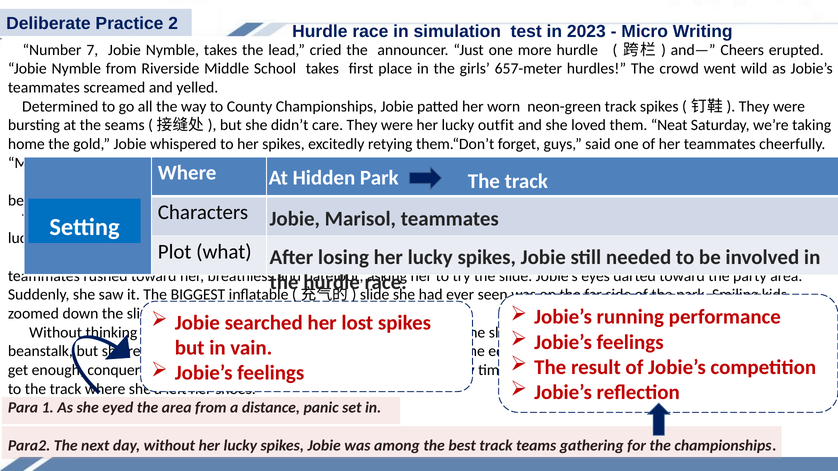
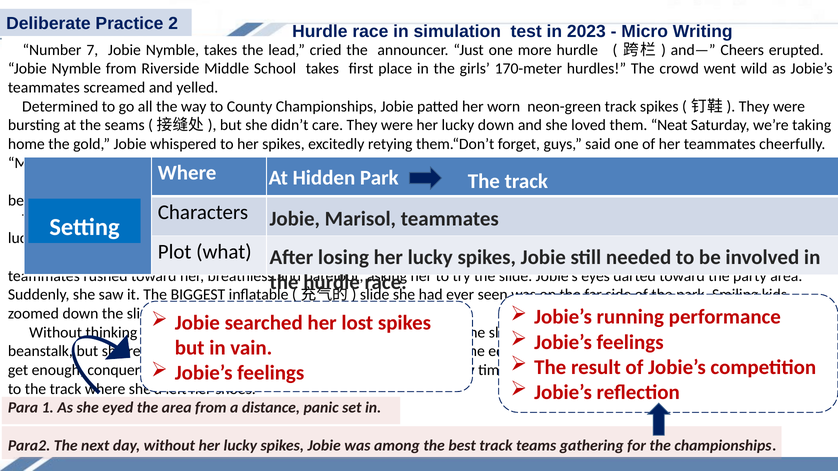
657-meter: 657-meter -> 170-meter (528, 69)
lucky outfit: outfit -> down (496, 125)
